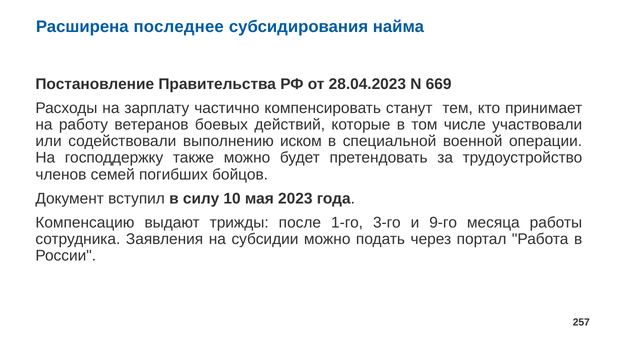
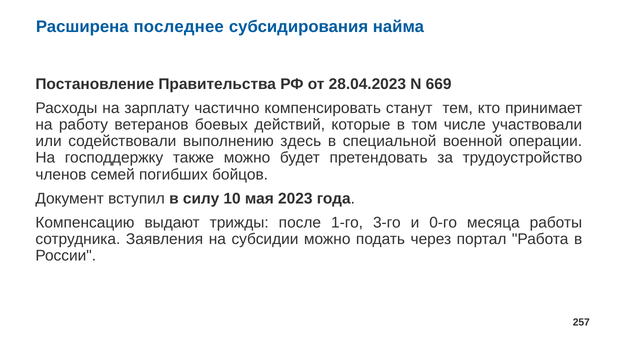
иском: иском -> здесь (301, 141)
9-го: 9-го -> 0-го (443, 223)
